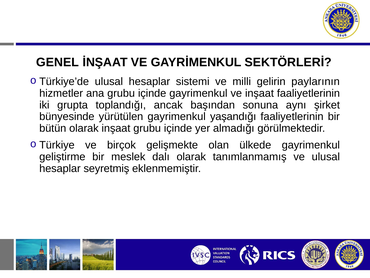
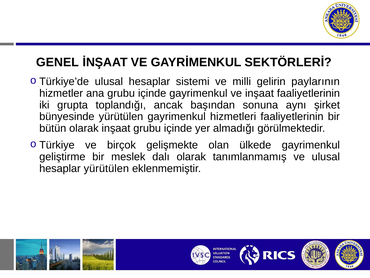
yaşandığı: yaşandığı -> hizmetleri (233, 116)
hesaplar seyretmiş: seyretmiş -> yürütülen (106, 168)
